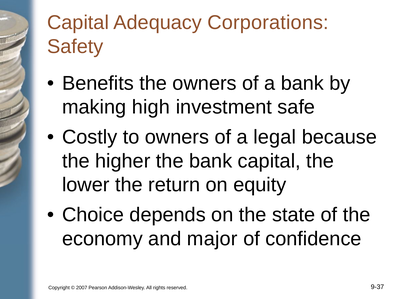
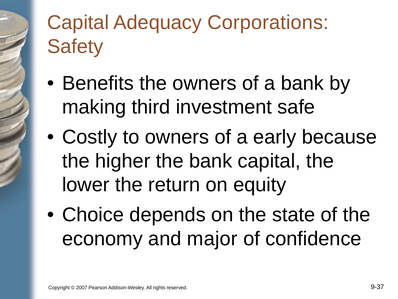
high: high -> third (151, 107)
legal: legal -> early (275, 137)
